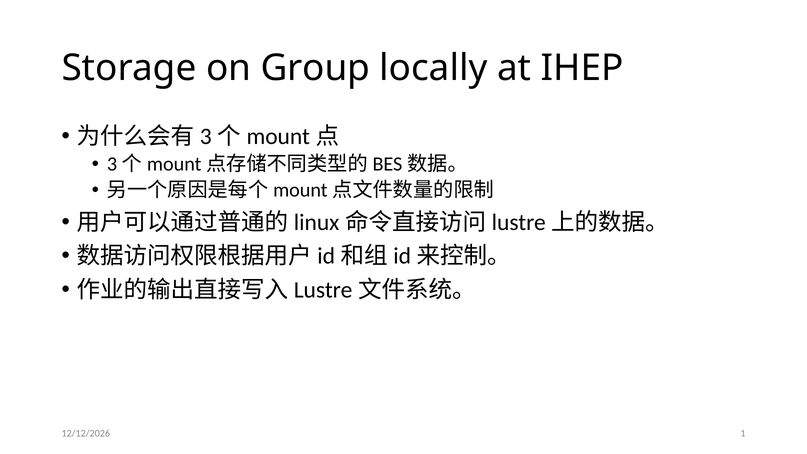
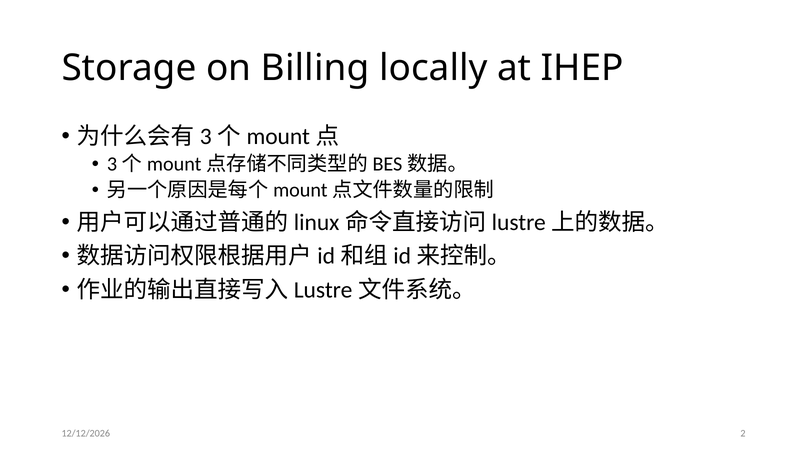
Group: Group -> Billing (315, 68)
1: 1 -> 2 (743, 433)
